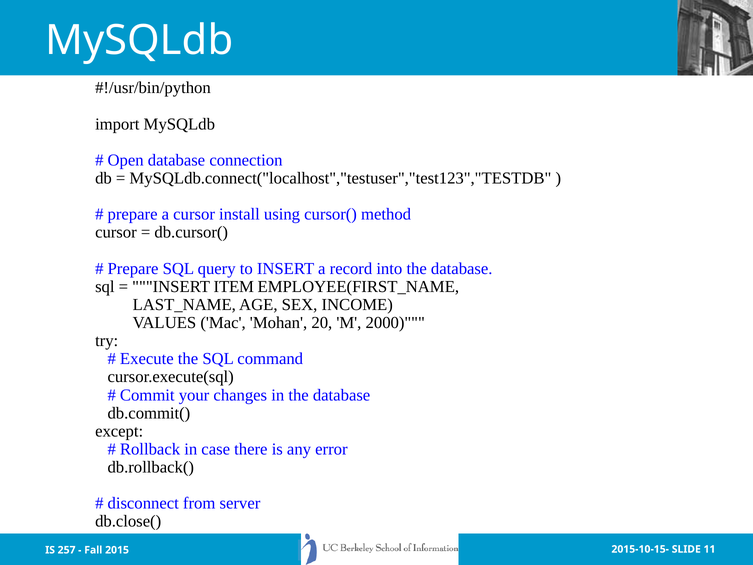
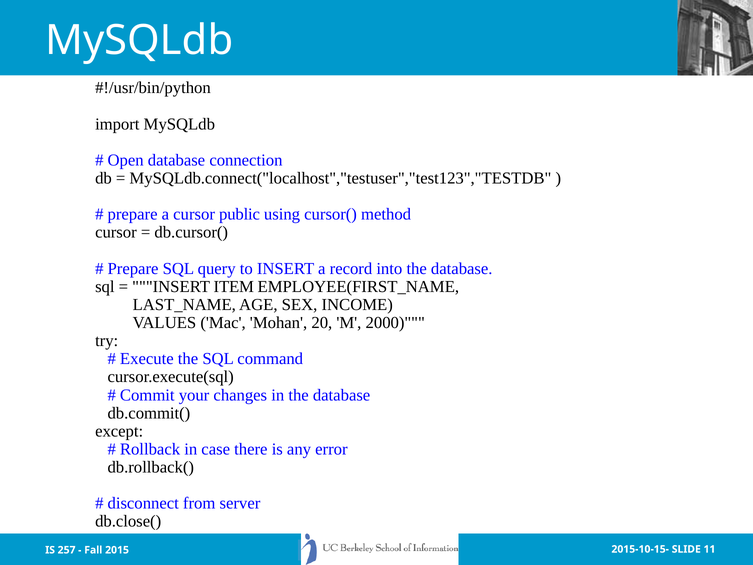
install: install -> public (240, 214)
